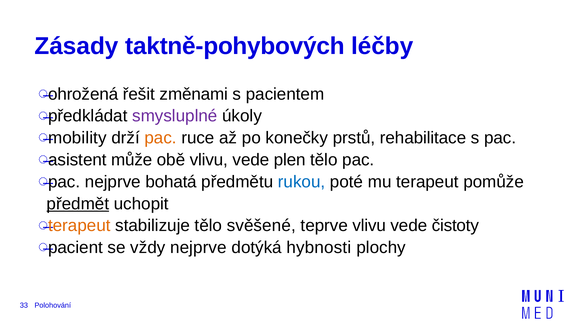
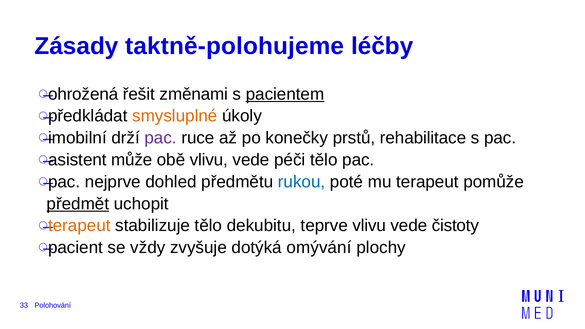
taktně-pohybových: taktně-pohybových -> taktně-polohujeme (235, 46)
pacientem underline: none -> present (285, 94)
smysluplné colour: purple -> orange (175, 116)
mobility: mobility -> imobilní (77, 138)
pac colour: orange -> purple (161, 138)
plen: plen -> péči (290, 160)
bohatá: bohatá -> dohled (171, 182)
svěšené: svěšené -> dekubitu (261, 226)
vždy nejprve: nejprve -> zvyšuje (198, 248)
hybnosti: hybnosti -> omývání (319, 248)
